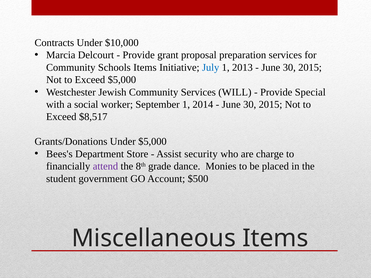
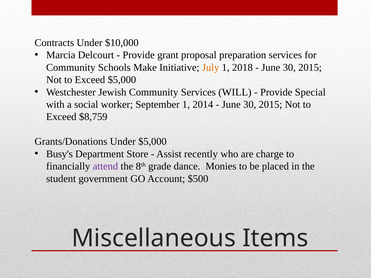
Schools Items: Items -> Make (145, 67)
July colour: blue -> orange (211, 67)
2013: 2013 -> 2018 (242, 67)
$8,517: $8,517 -> $8,759 (93, 117)
Bees's: Bees's -> Busy's (59, 154)
security: security -> recently (201, 154)
